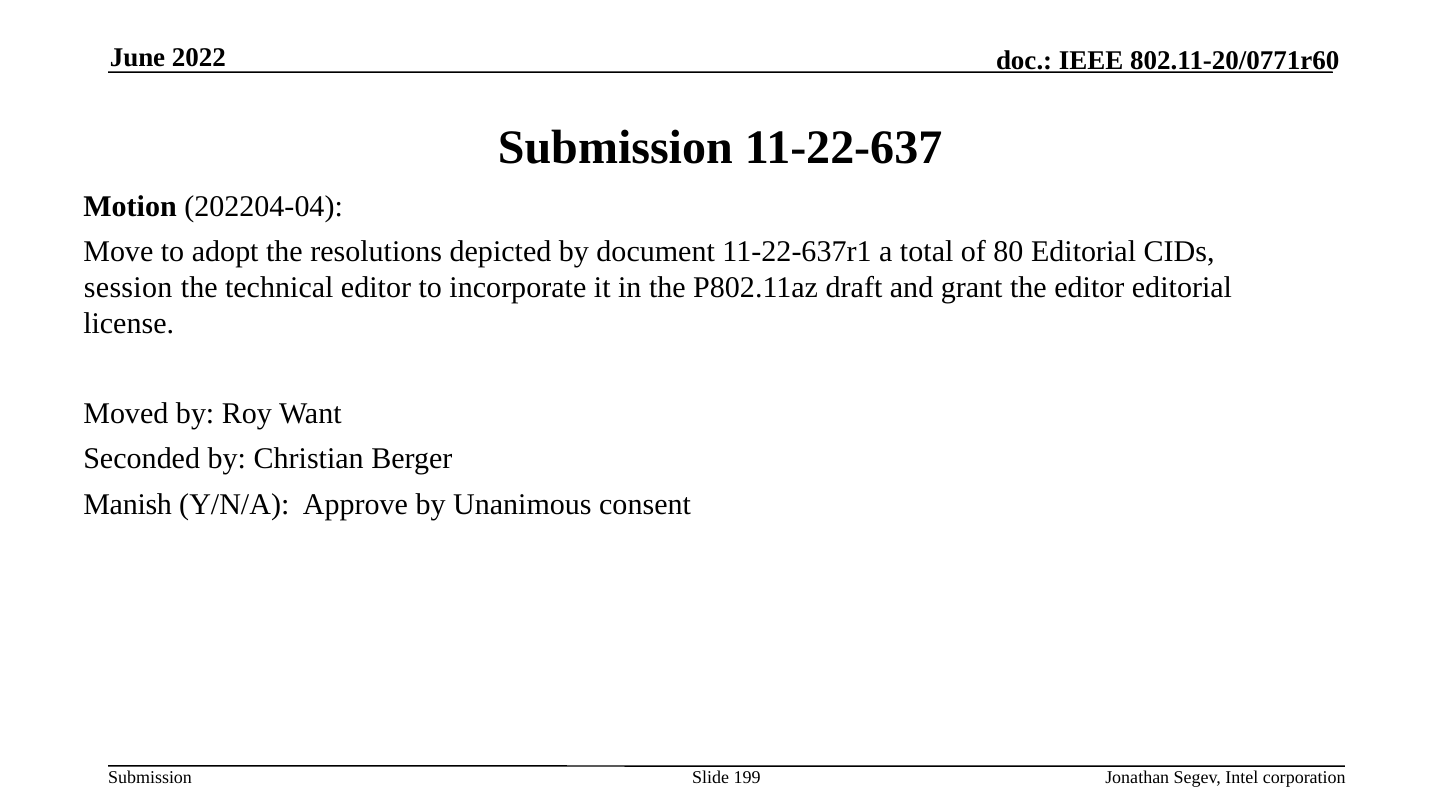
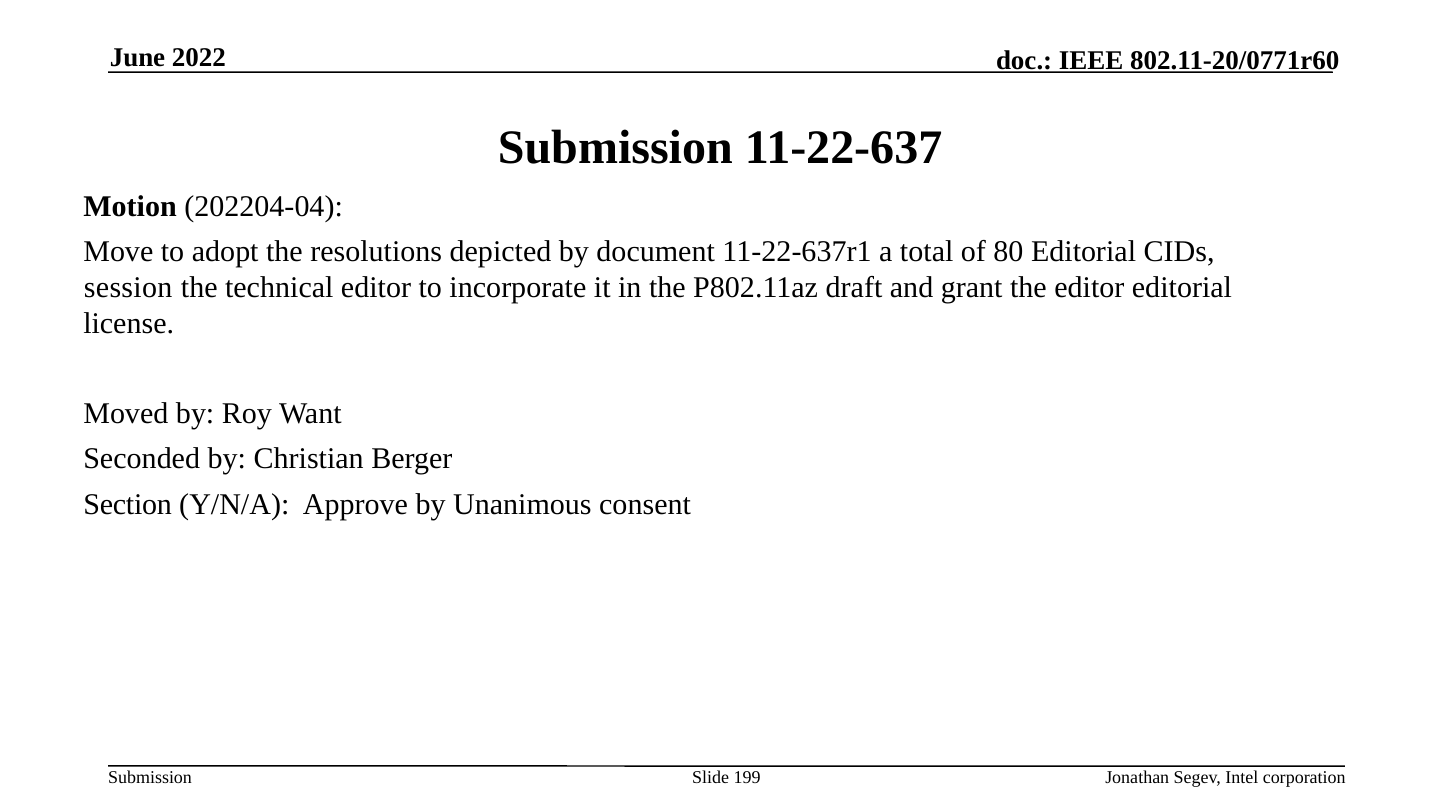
Manish: Manish -> Section (128, 504)
